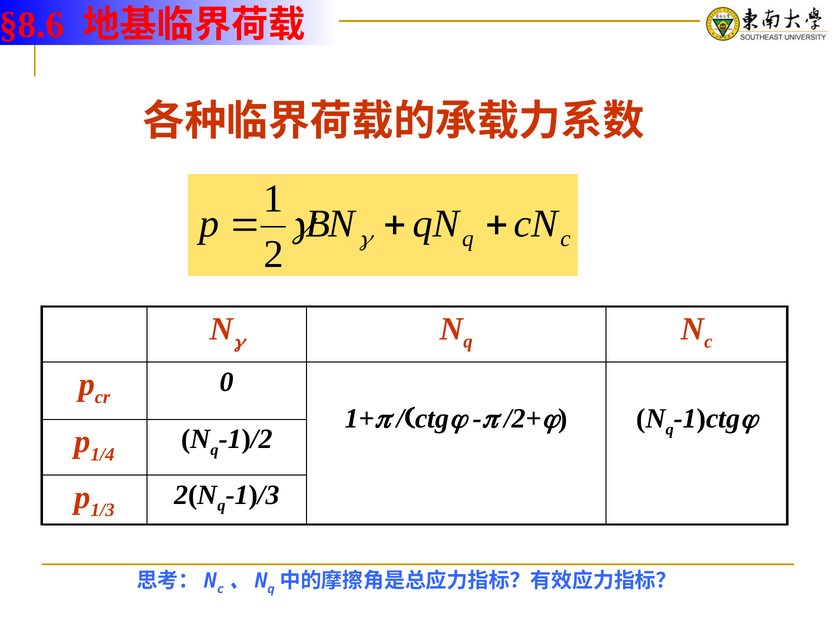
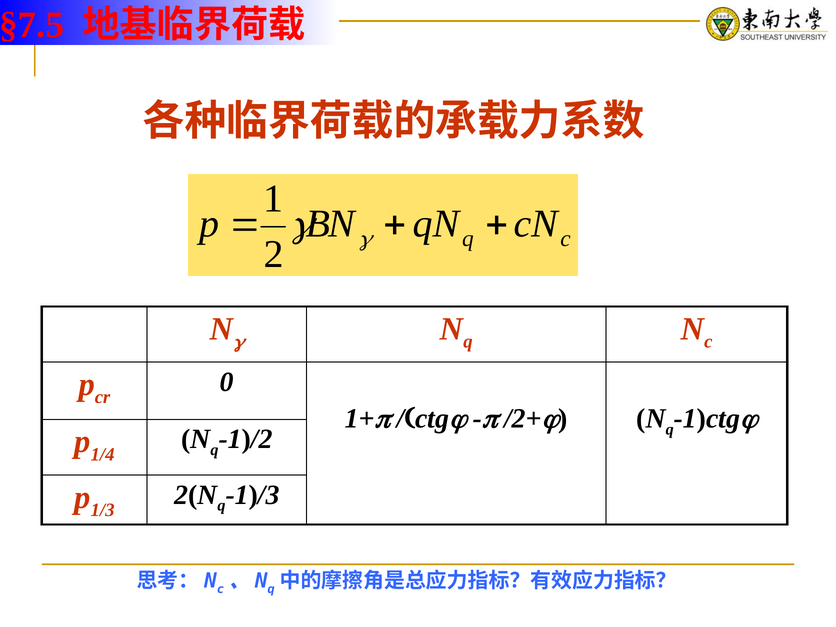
§8.6: §8.6 -> §7.5 (32, 25)
